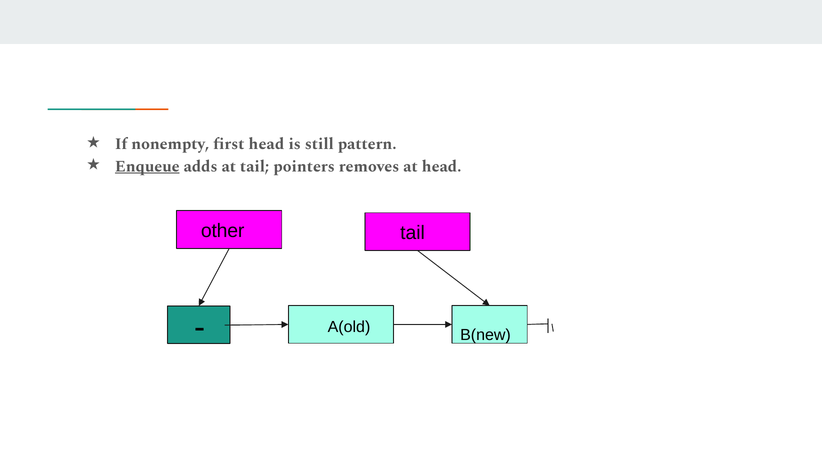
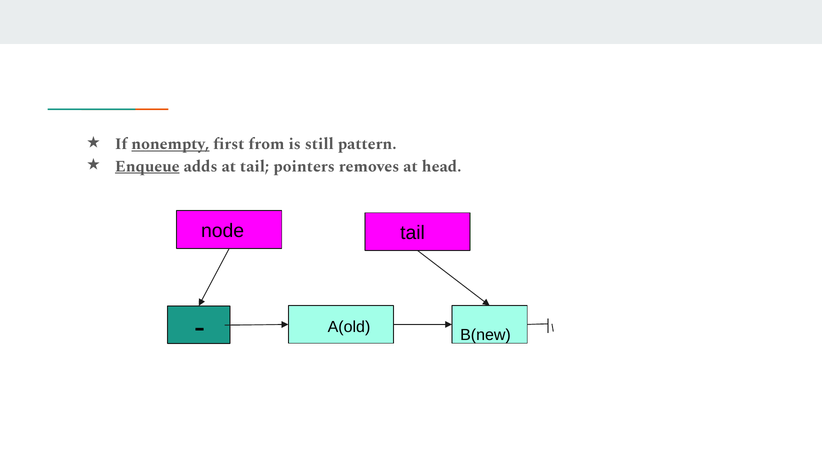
nonempty underline: none -> present (170, 144)
first head: head -> from (266, 144)
other: other -> node (223, 231)
